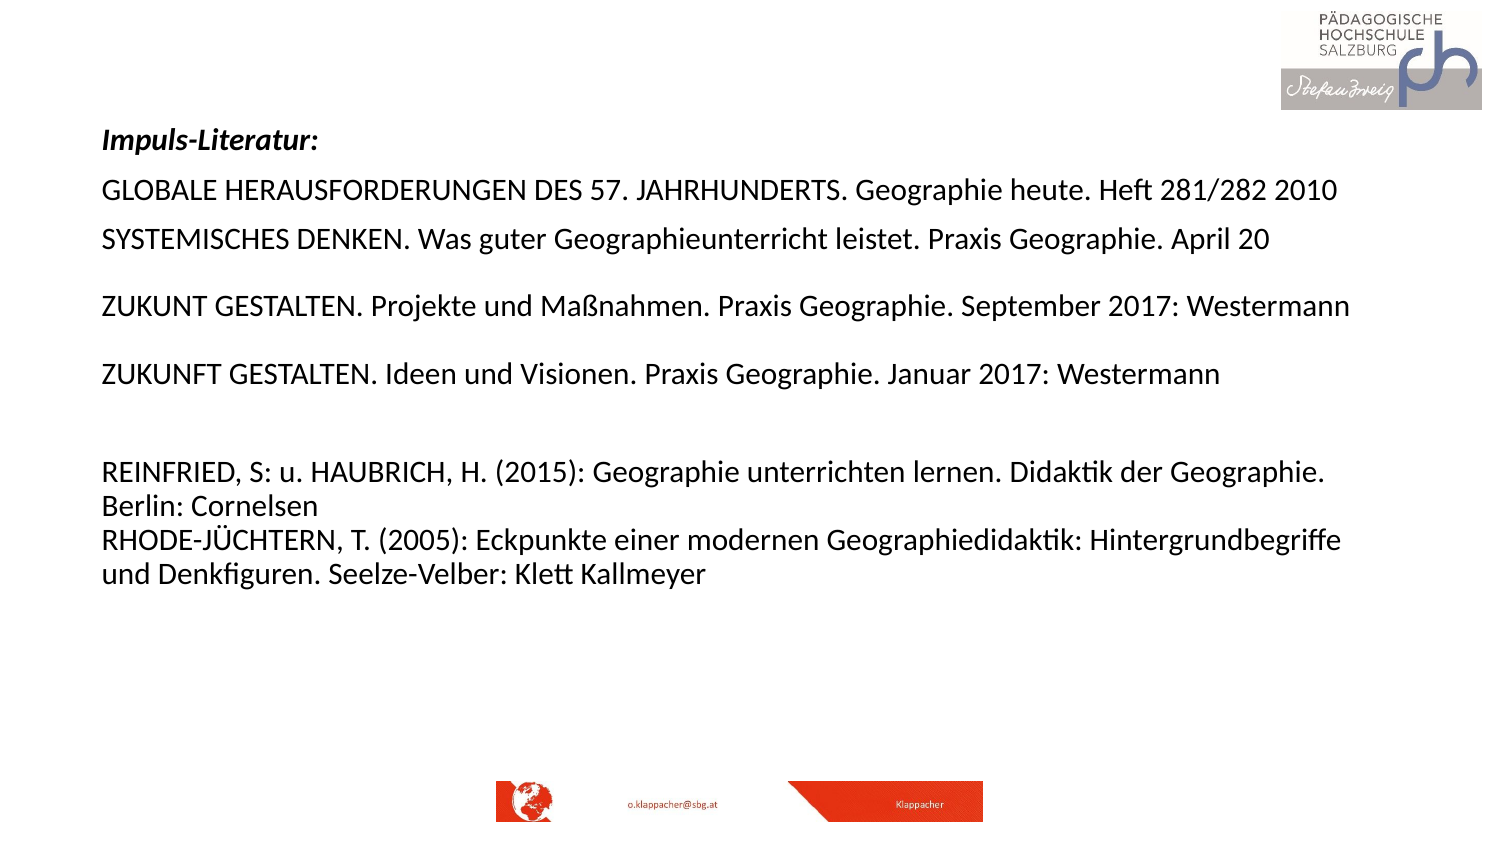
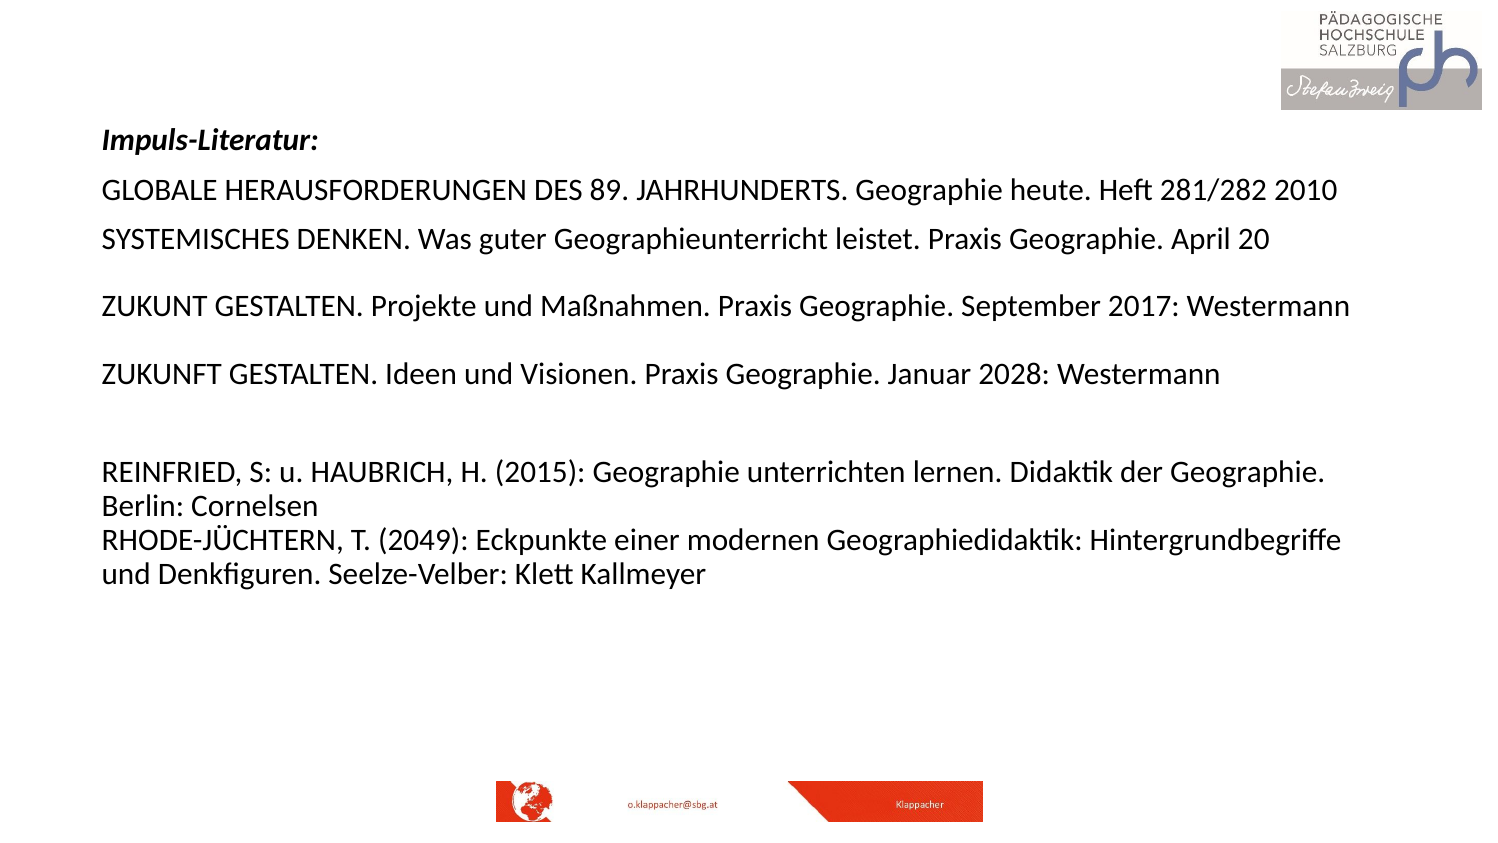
57: 57 -> 89 (609, 190)
Januar 2017: 2017 -> 2028 (1014, 374)
2005: 2005 -> 2049 (423, 540)
